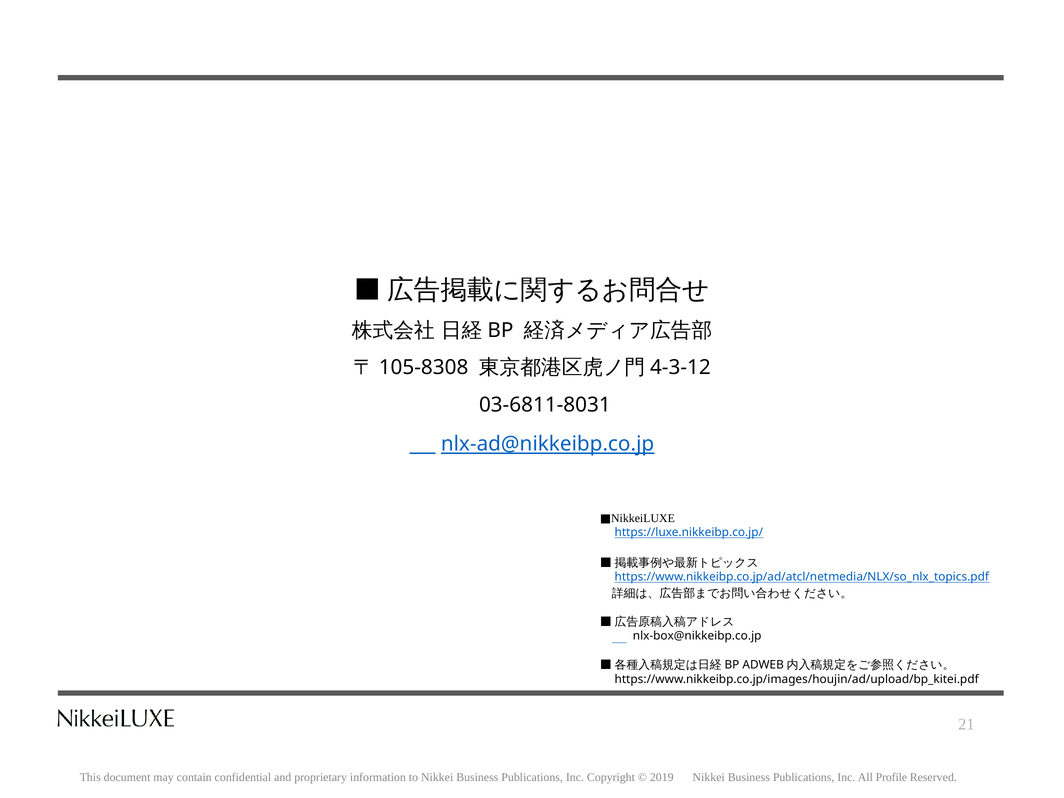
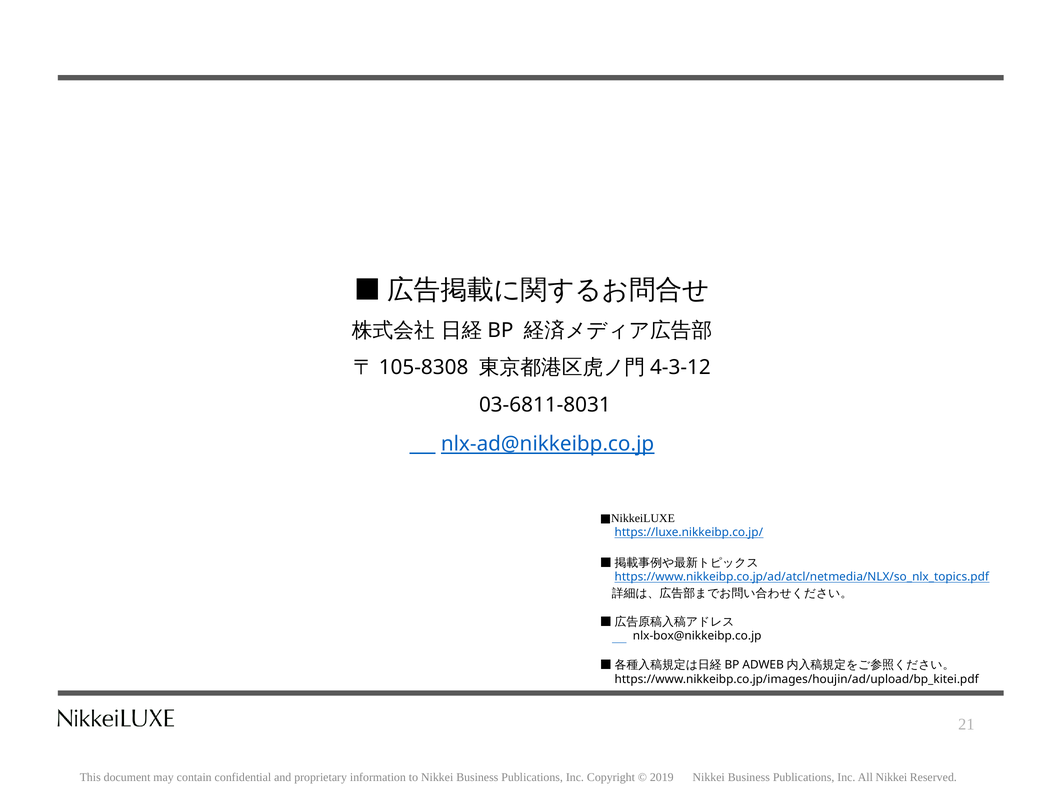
All Profile: Profile -> Nikkei (891, 778)
